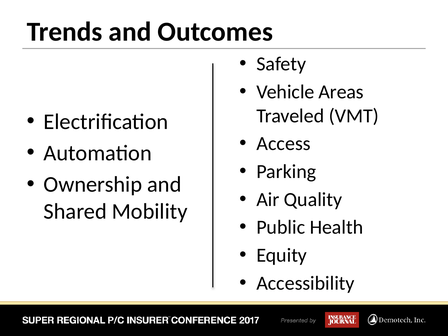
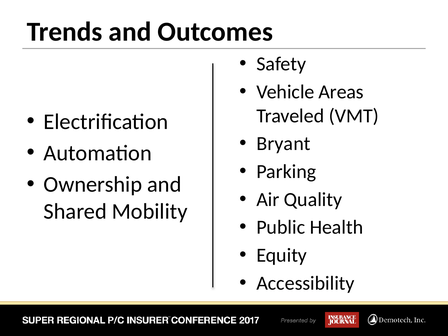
Access: Access -> Bryant (284, 144)
